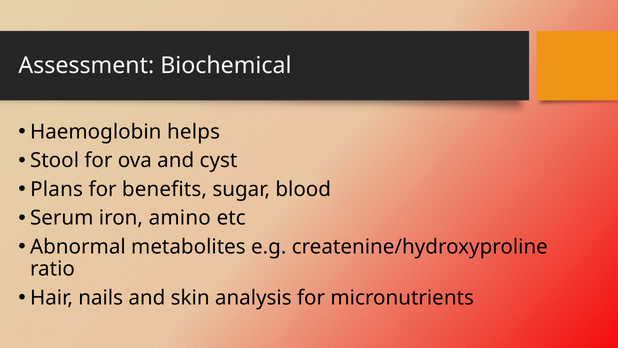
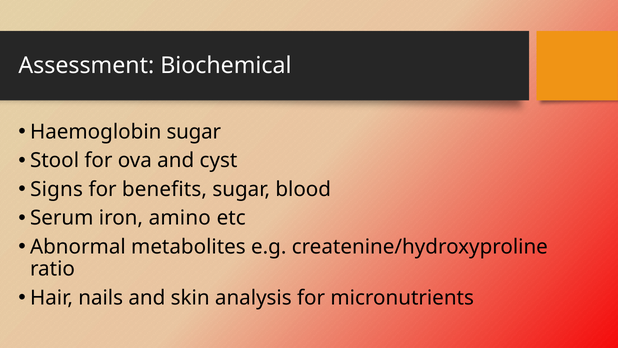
Haemoglobin helps: helps -> sugar (194, 132)
Plans: Plans -> Signs (57, 189)
